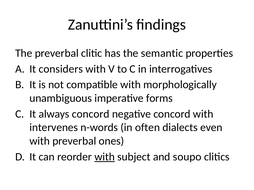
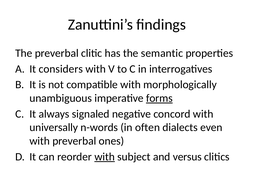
forms underline: none -> present (159, 98)
always concord: concord -> signaled (91, 114)
intervenes: intervenes -> universally (54, 128)
soupo: soupo -> versus (187, 157)
